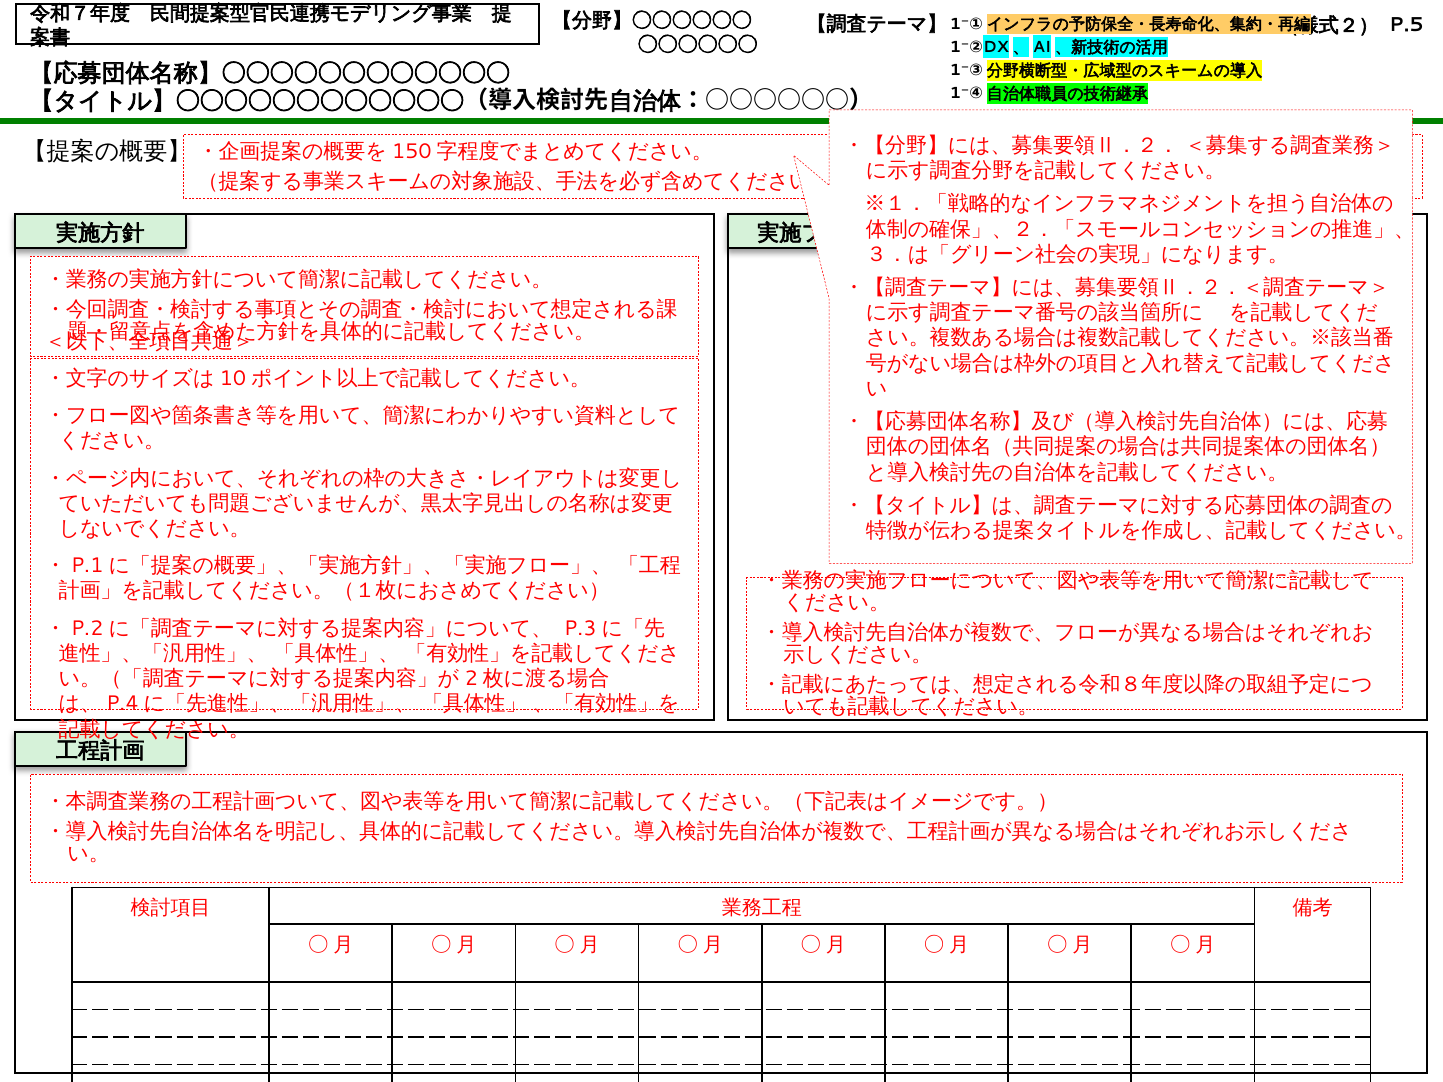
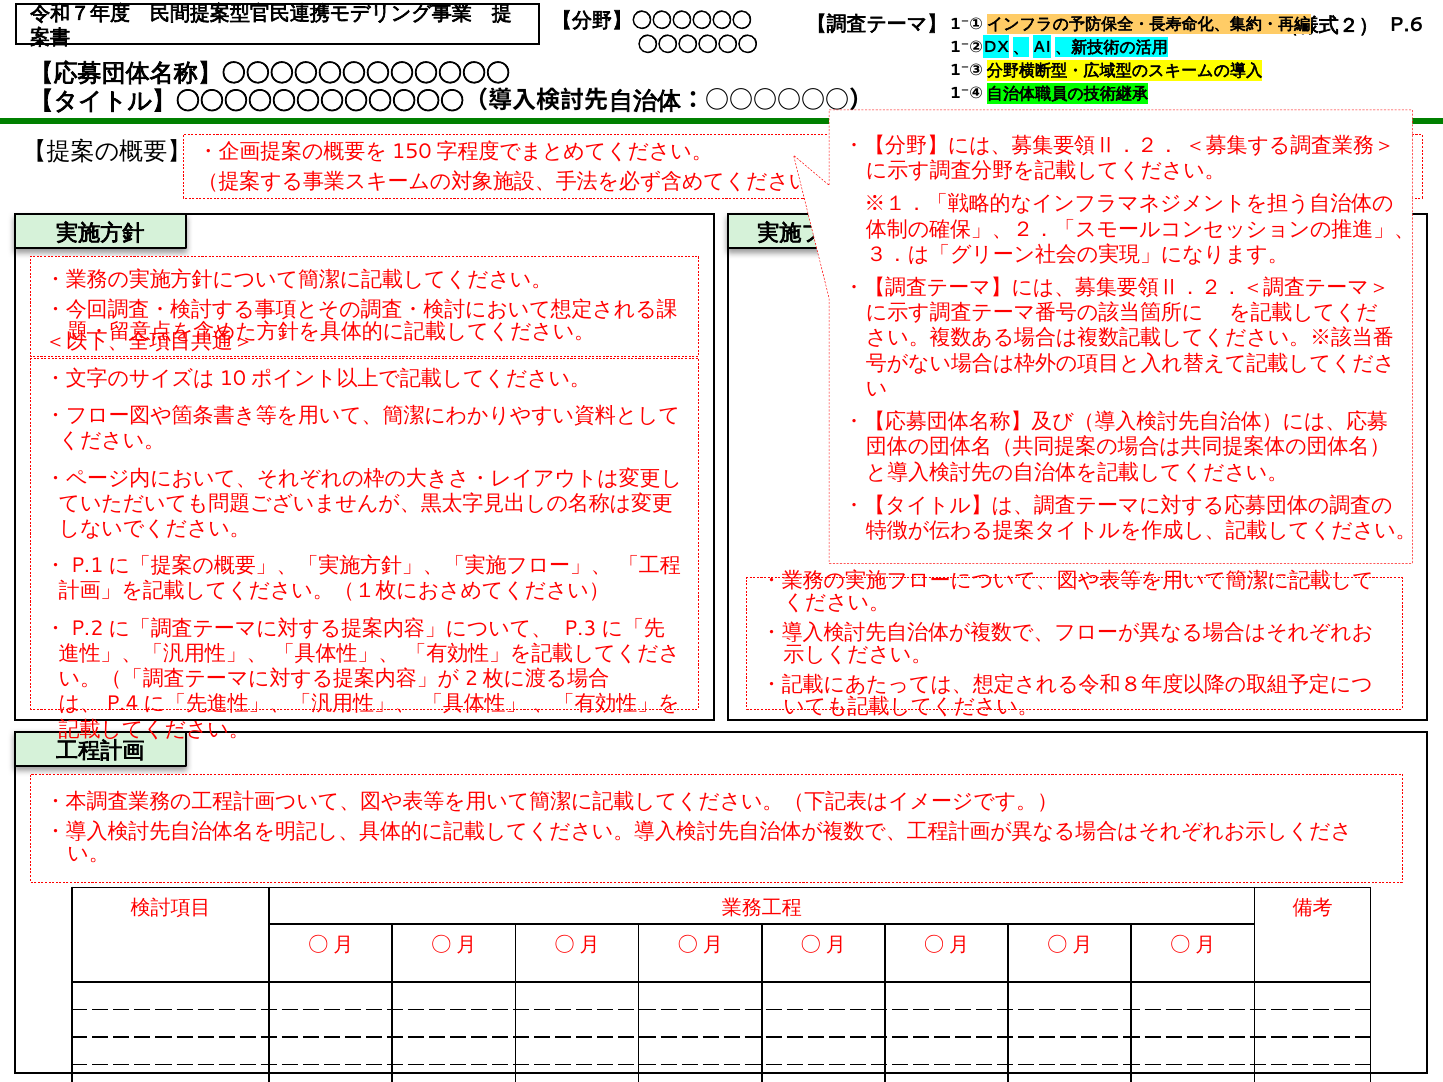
P.5: P.5 -> P.6 (1406, 25)
